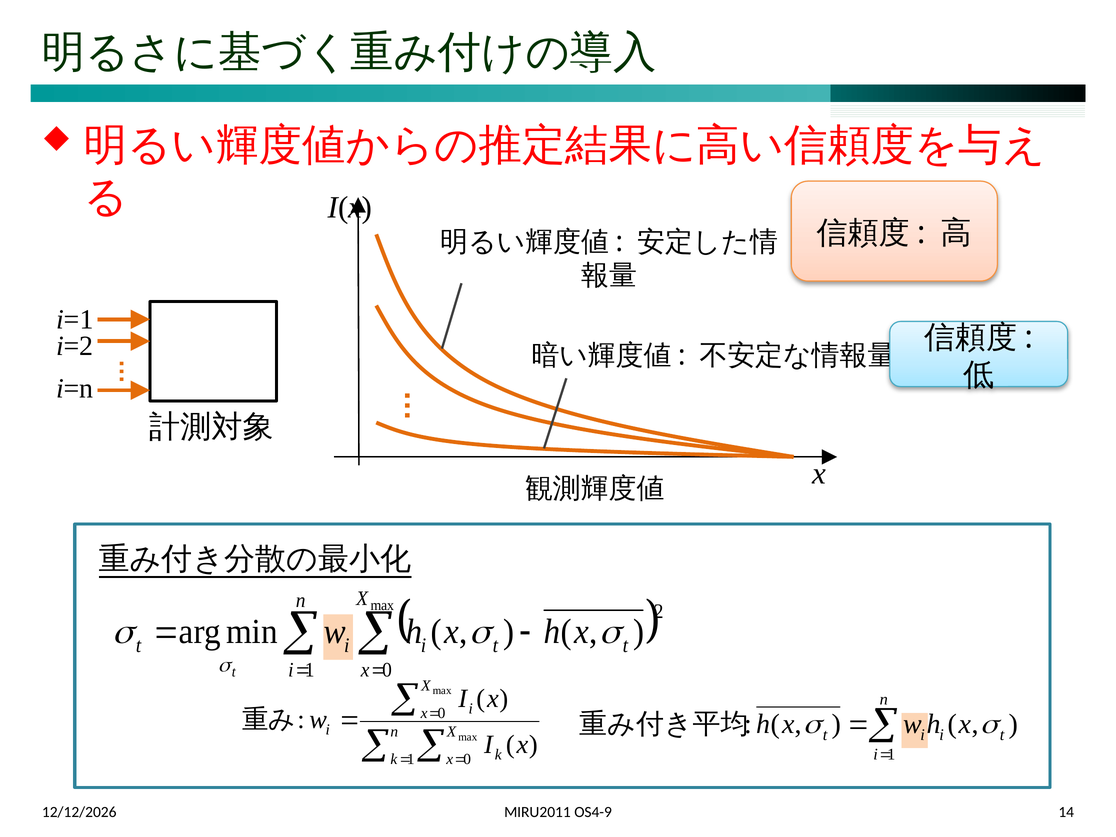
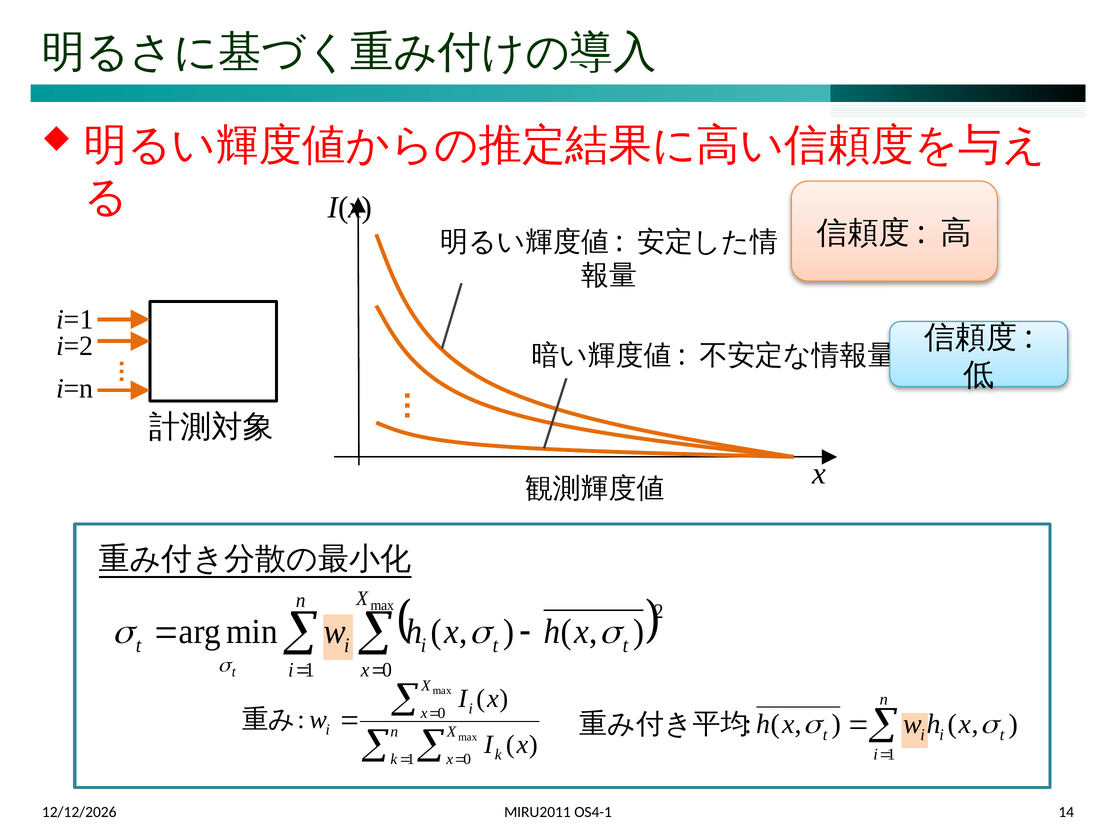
OS4-9: OS4-9 -> OS4-1 (593, 812)
